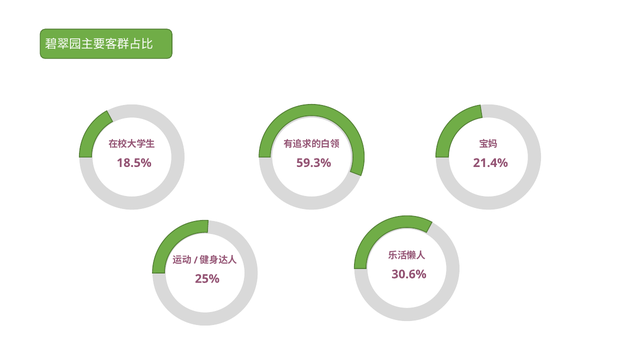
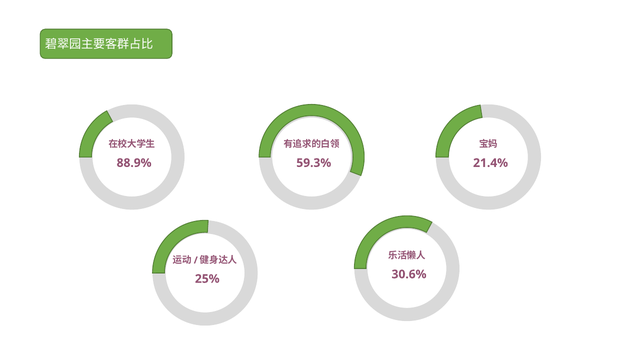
18.5%: 18.5% -> 88.9% (134, 163)
